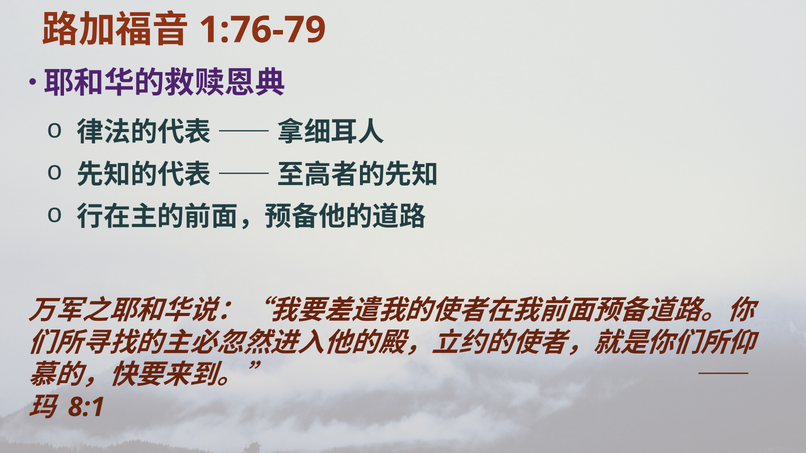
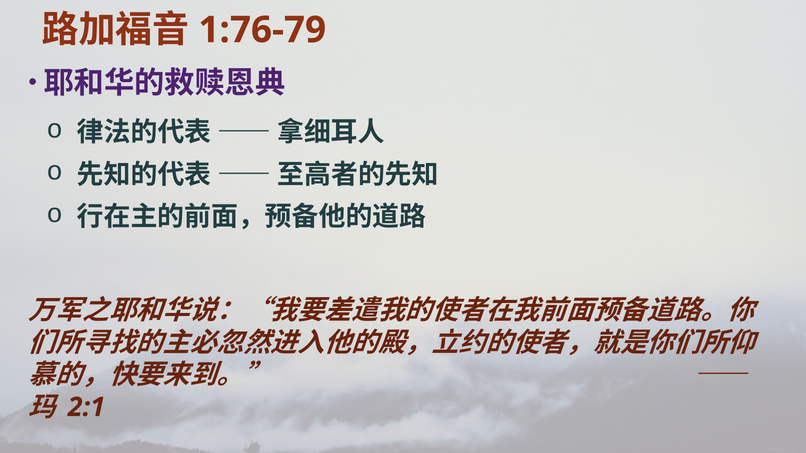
8:1: 8:1 -> 2:1 (86, 407)
